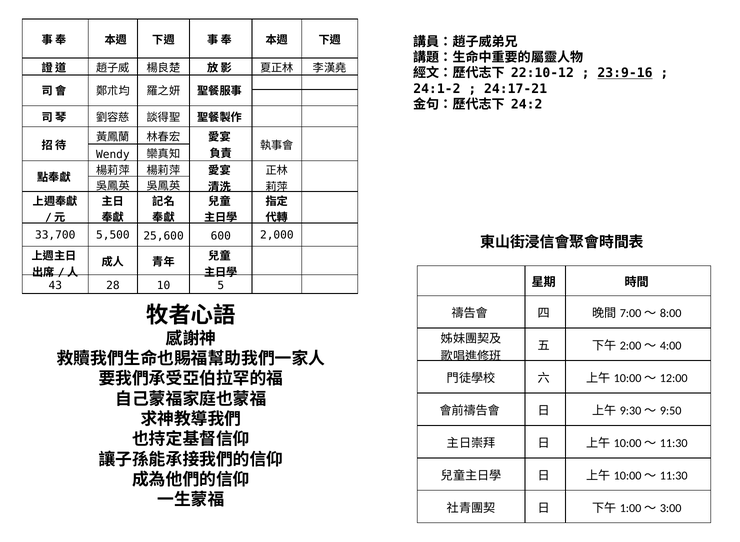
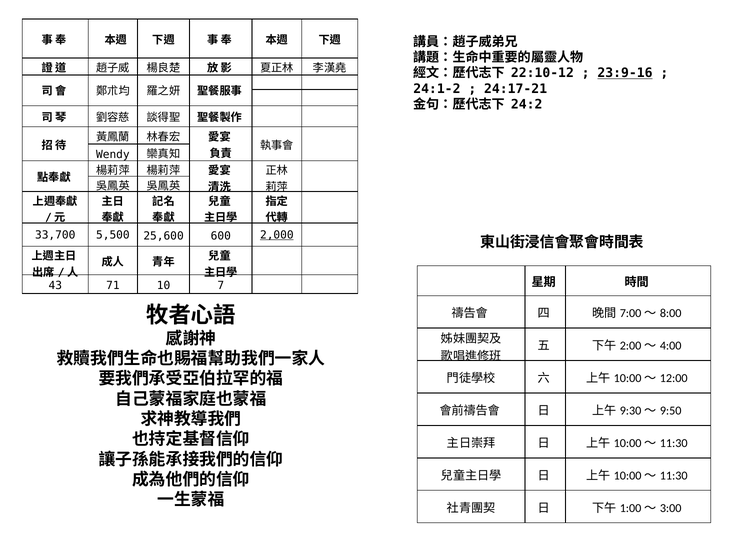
2,000 underline: none -> present (277, 235)
28: 28 -> 71 (113, 285)
5: 5 -> 7 (221, 285)
